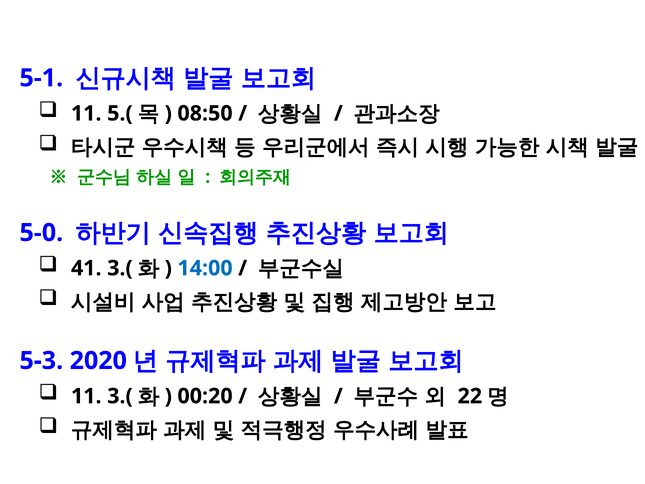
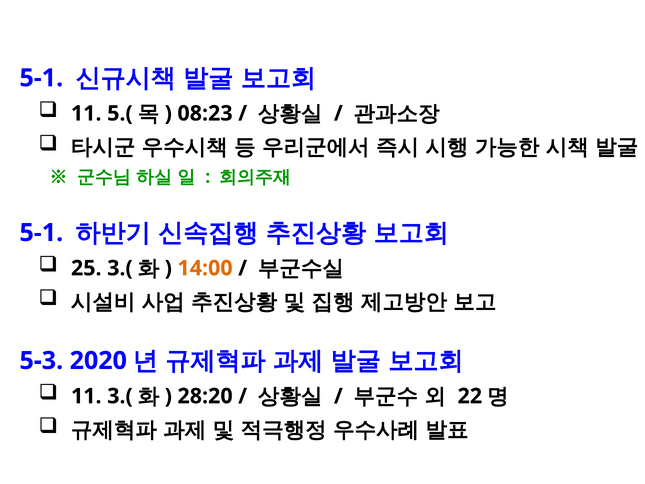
08:50: 08:50 -> 08:23 (205, 113)
5-0: 5-0 -> 5-1 (41, 233)
41: 41 -> 25 (86, 268)
14:00 colour: blue -> orange (205, 268)
00:20: 00:20 -> 28:20 (205, 396)
